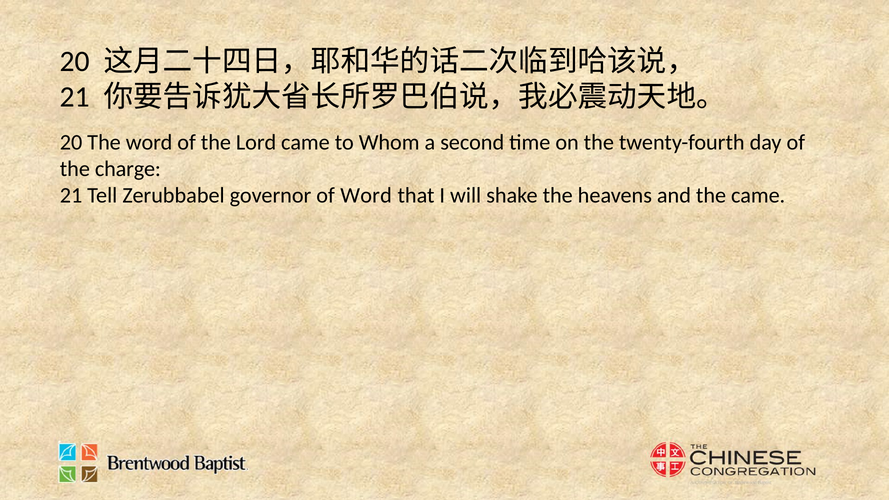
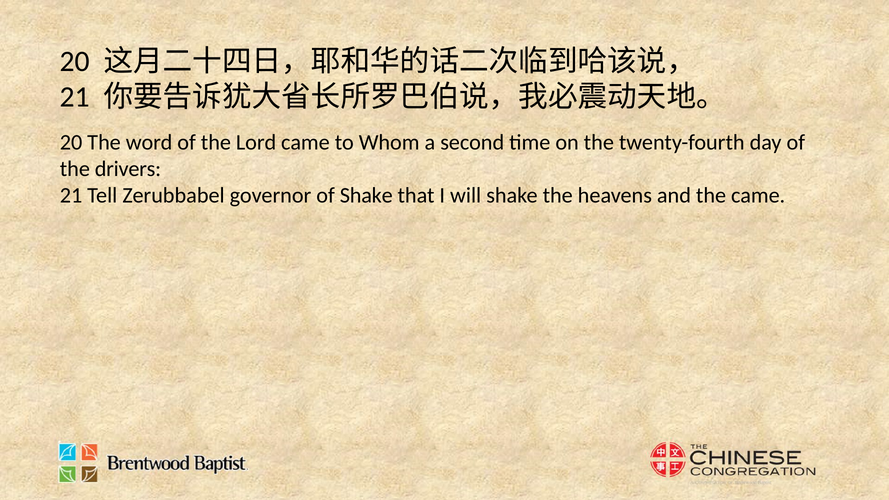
charge: charge -> drivers (128, 169)
of Word: Word -> Shake (366, 196)
